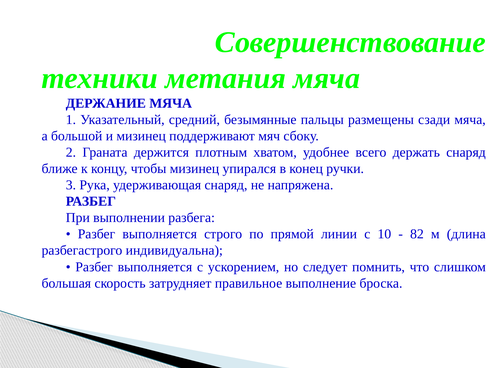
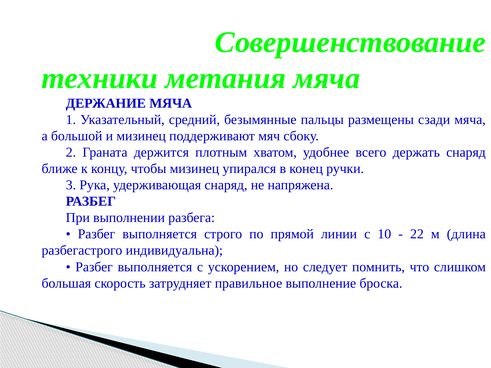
82: 82 -> 22 (417, 234)
